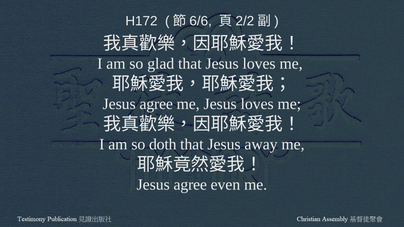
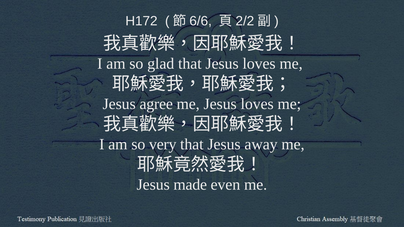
doth: doth -> very (163, 145)
agree: agree -> made (190, 185)
